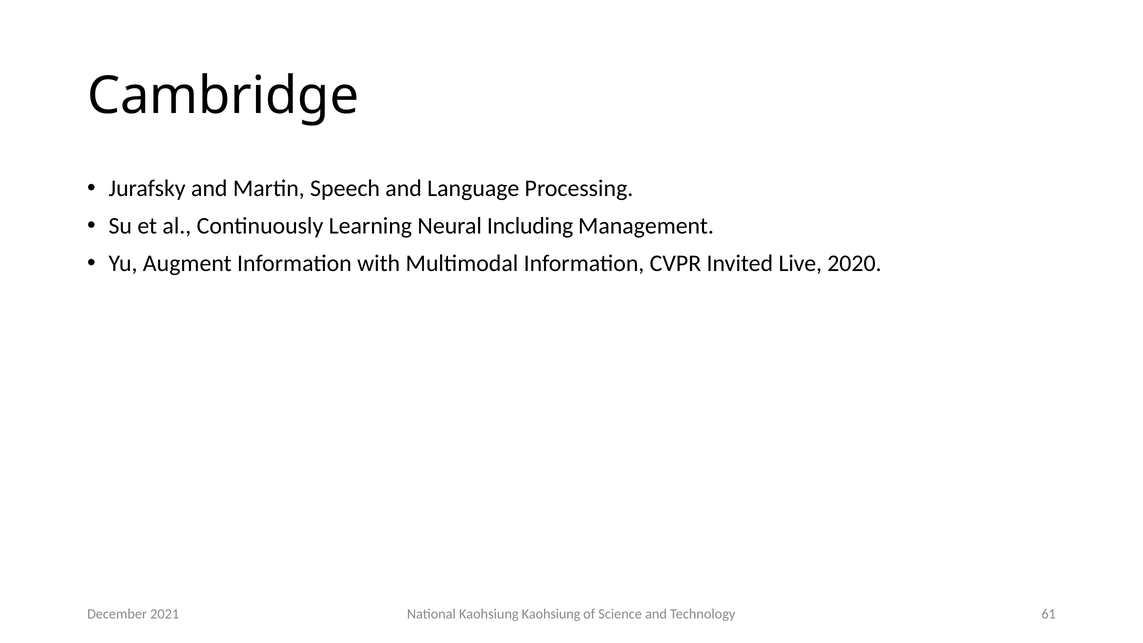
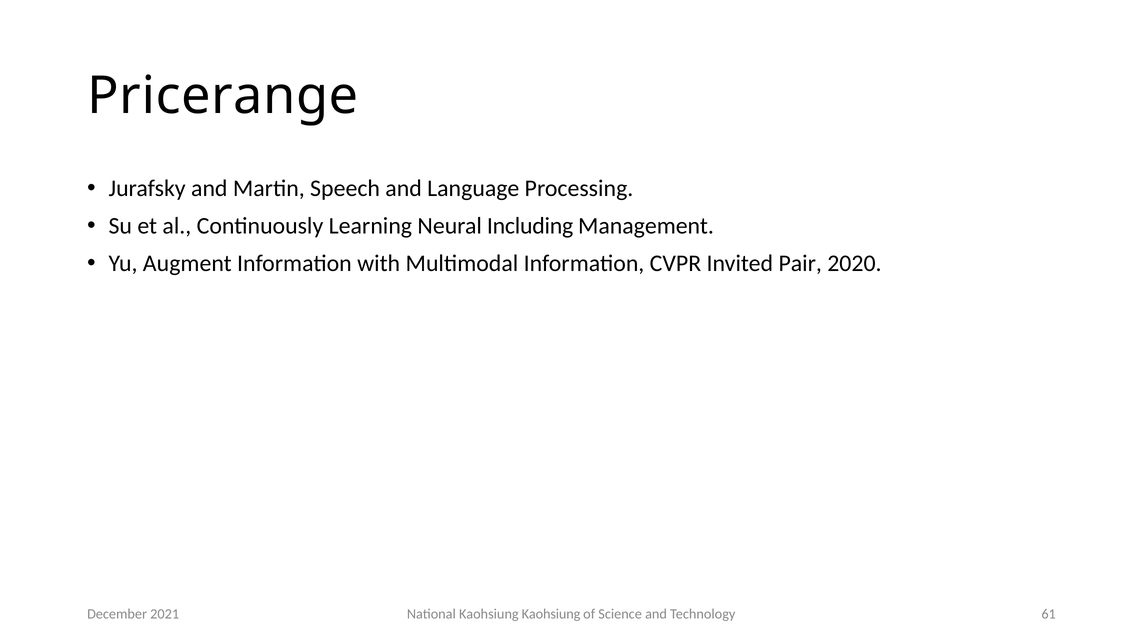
Cambridge: Cambridge -> Pricerange (223, 96)
Live: Live -> Pair (800, 264)
